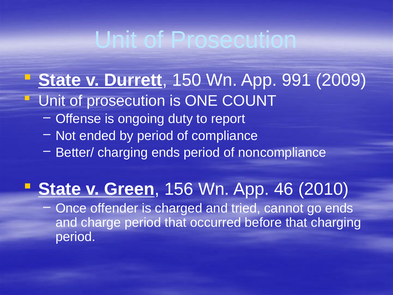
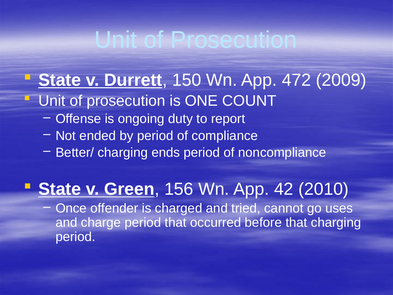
991: 991 -> 472 (296, 80)
46: 46 -> 42 (284, 189)
go ends: ends -> uses (339, 208)
